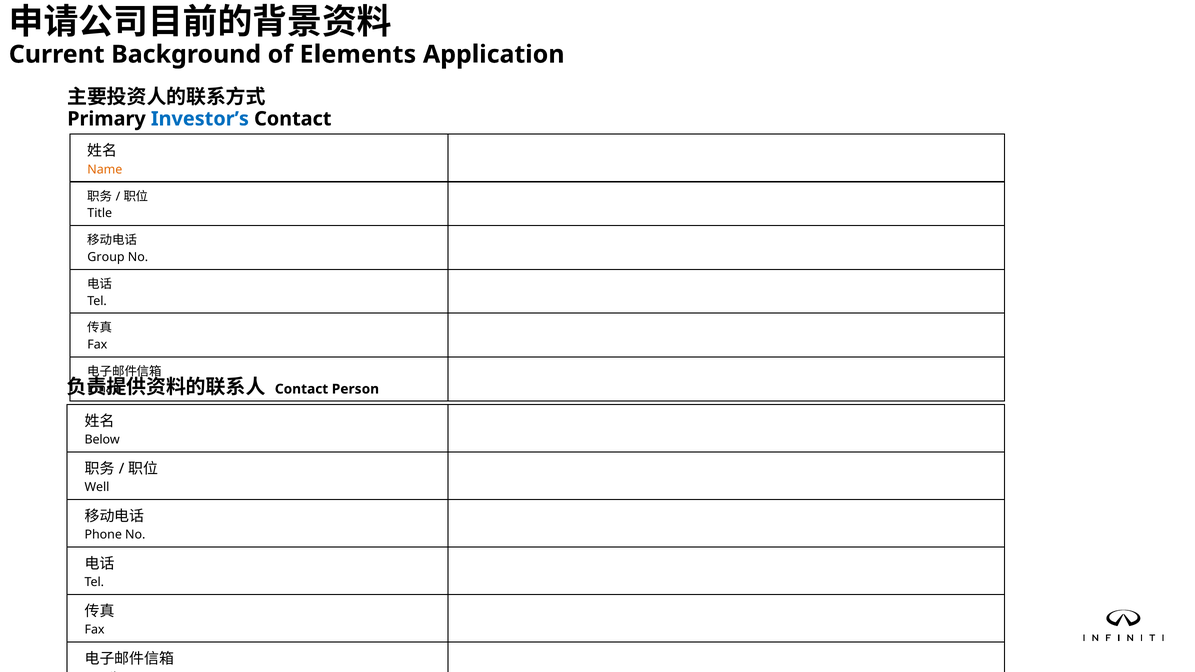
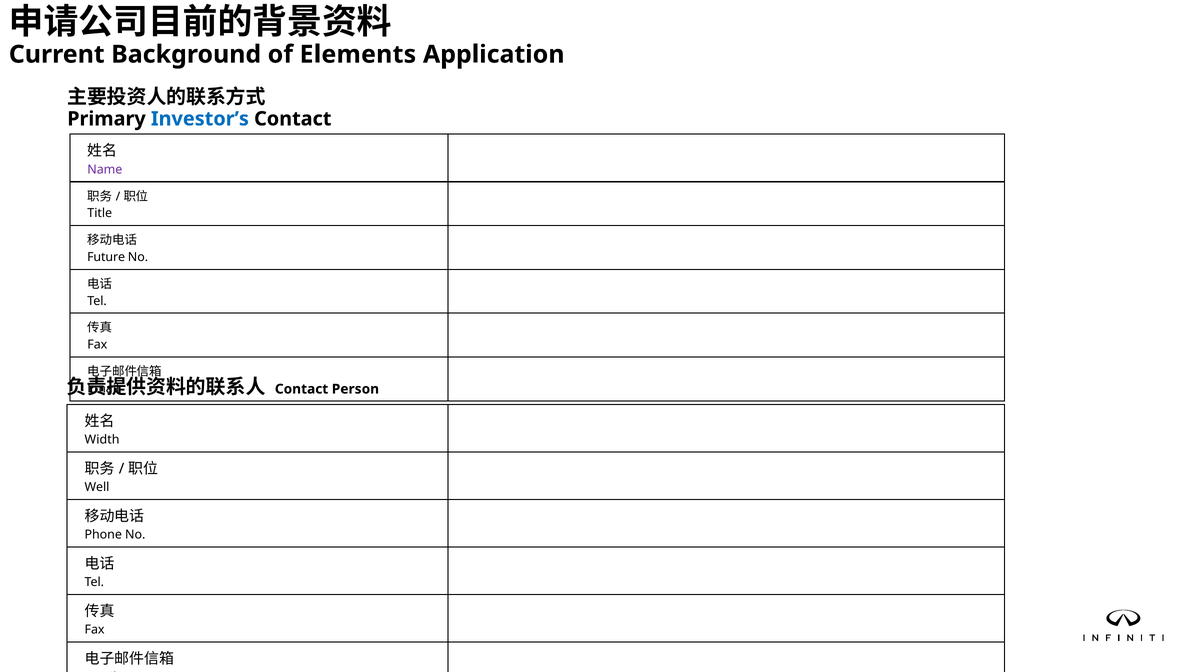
Name colour: orange -> purple (105, 170)
Group: Group -> Future (106, 257)
Below: Below -> Width (102, 440)
